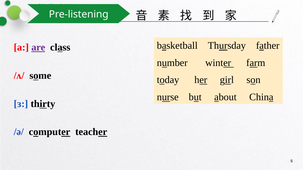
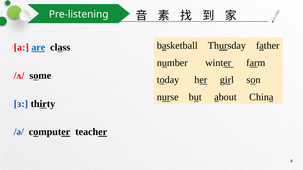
are colour: purple -> blue (38, 47)
